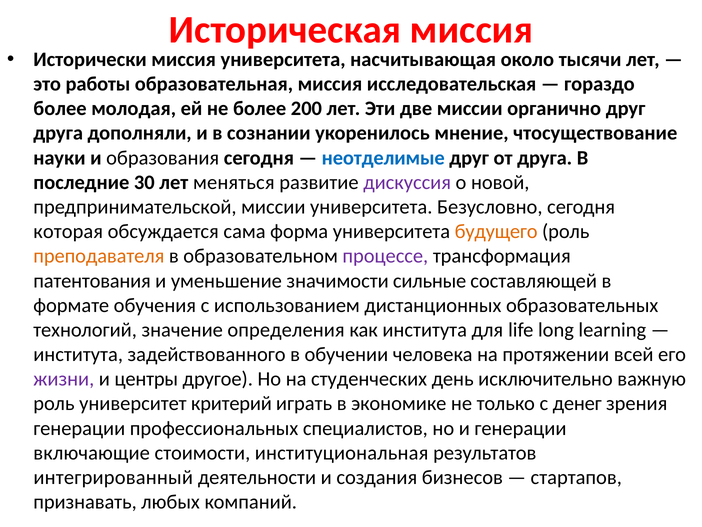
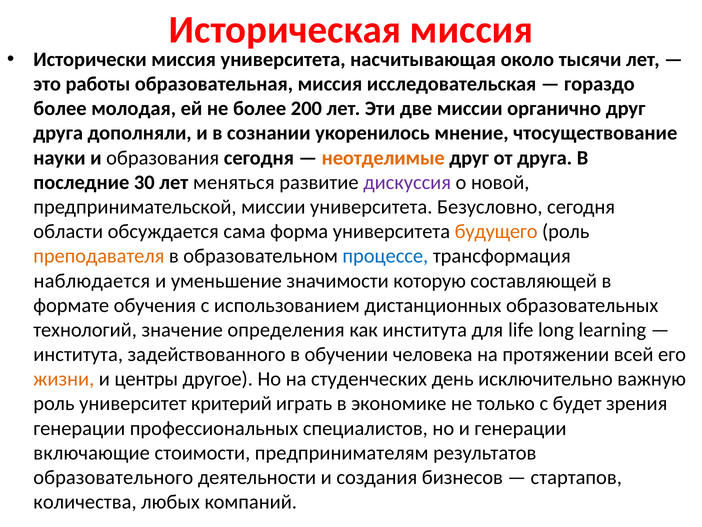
неотделимые colour: blue -> orange (383, 158)
которая: которая -> области (68, 231)
процессе colour: purple -> blue (385, 256)
патентования: патентования -> наблюдается (92, 280)
сильные: сильные -> которую (430, 280)
жизни colour: purple -> orange (64, 379)
денег: денег -> будет (577, 403)
институциональная: институциональная -> предпринимателям (342, 452)
интегрированный: интегрированный -> образовательного (113, 477)
признавать: признавать -> количества (85, 502)
